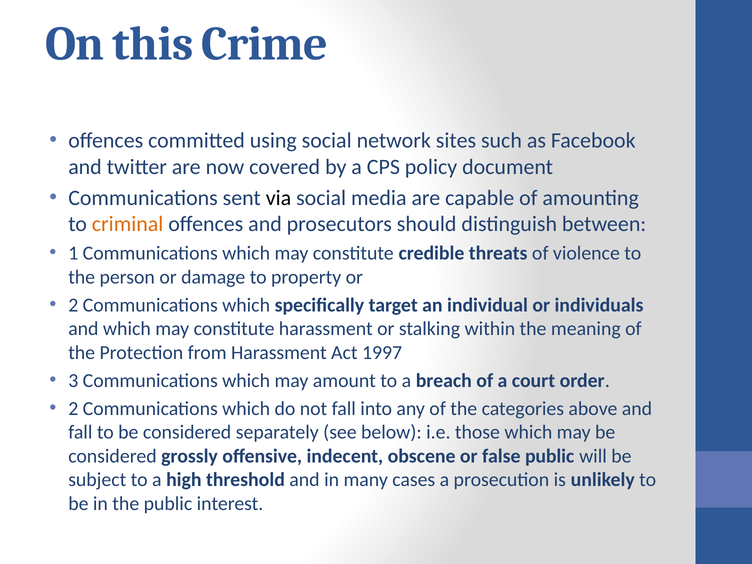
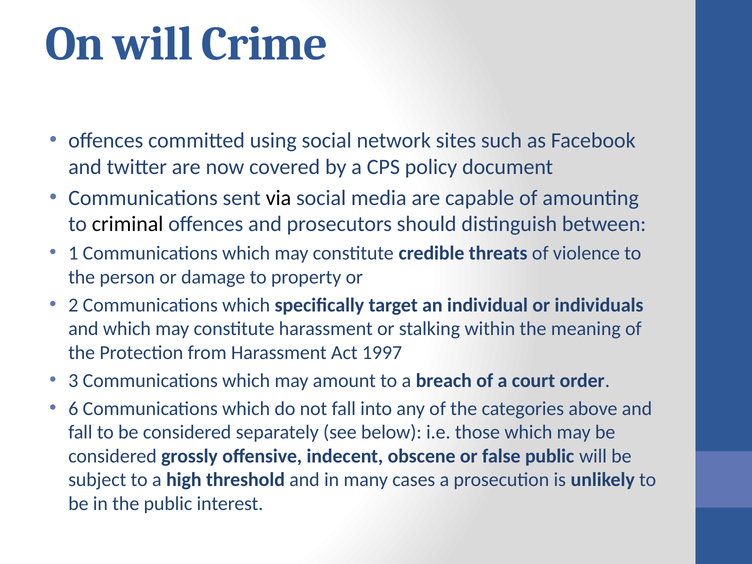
On this: this -> will (153, 44)
criminal colour: orange -> black (128, 224)
2: 2 -> 6 (73, 409)
